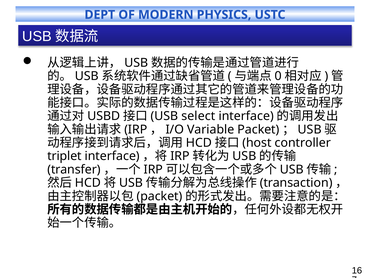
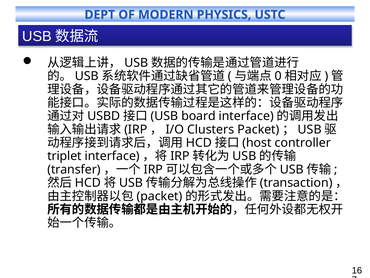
select: select -> board (198, 116)
Variable: Variable -> Clusters (211, 129)
